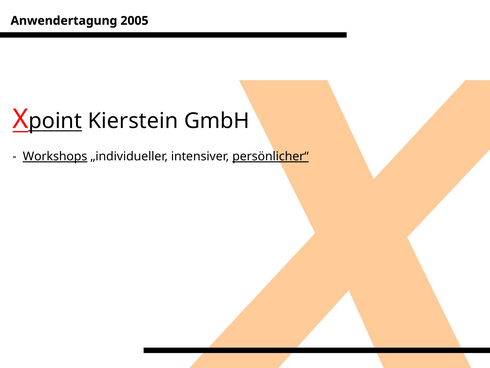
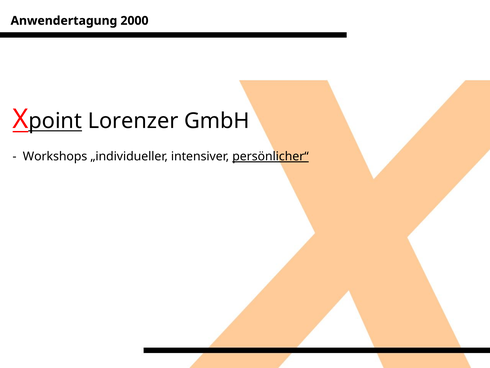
2005: 2005 -> 2000 (134, 21)
Kierstein: Kierstein -> Lorenzer (133, 121)
Workshops underline: present -> none (55, 156)
